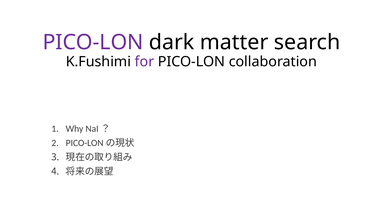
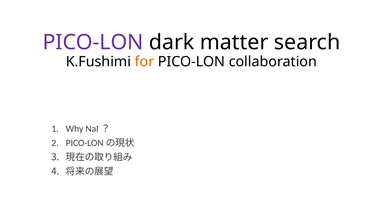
for colour: purple -> orange (144, 62)
